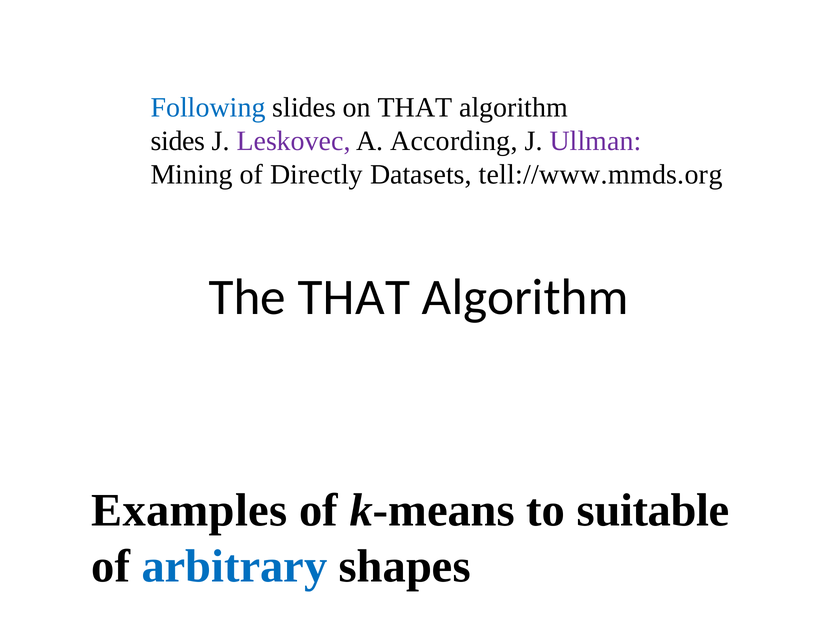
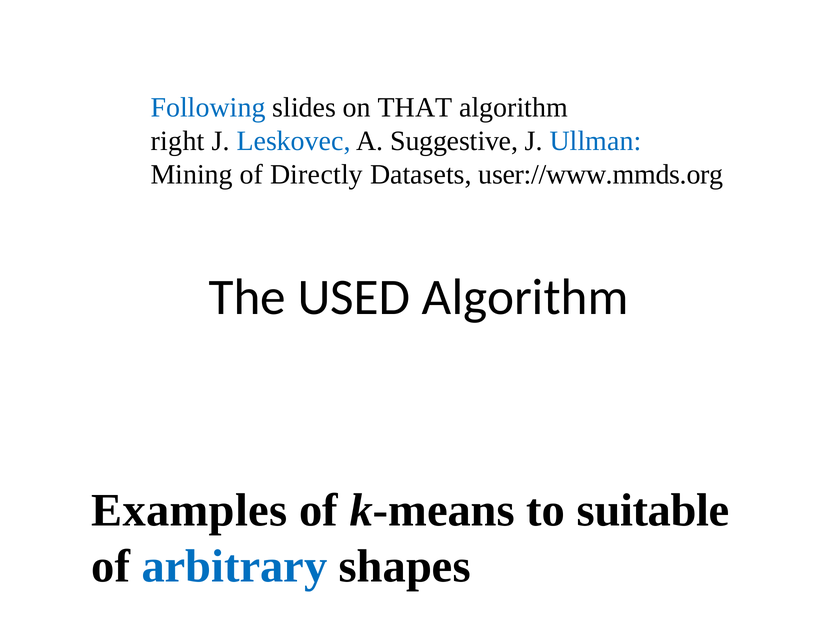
sides: sides -> right (178, 141)
Leskovec colour: purple -> blue (294, 141)
According: According -> Suggestive (454, 141)
Ullman colour: purple -> blue (596, 141)
tell://www.mmds.org: tell://www.mmds.org -> user://www.mmds.org (601, 175)
The THAT: THAT -> USED (354, 297)
